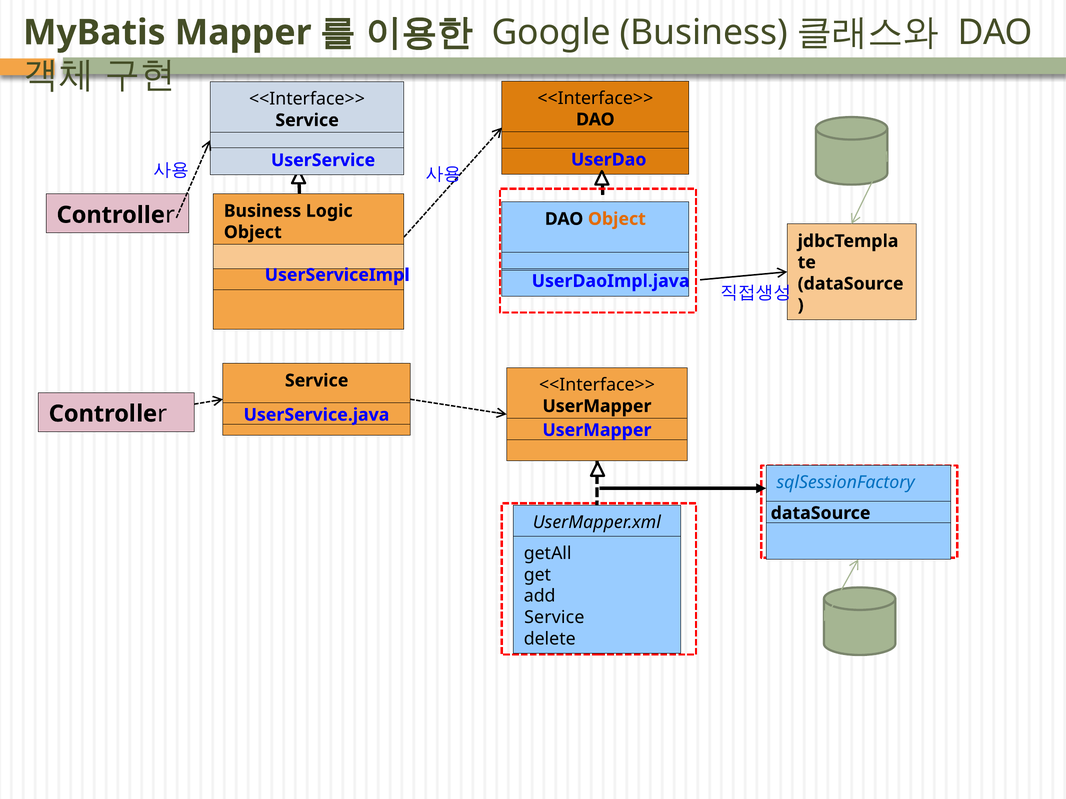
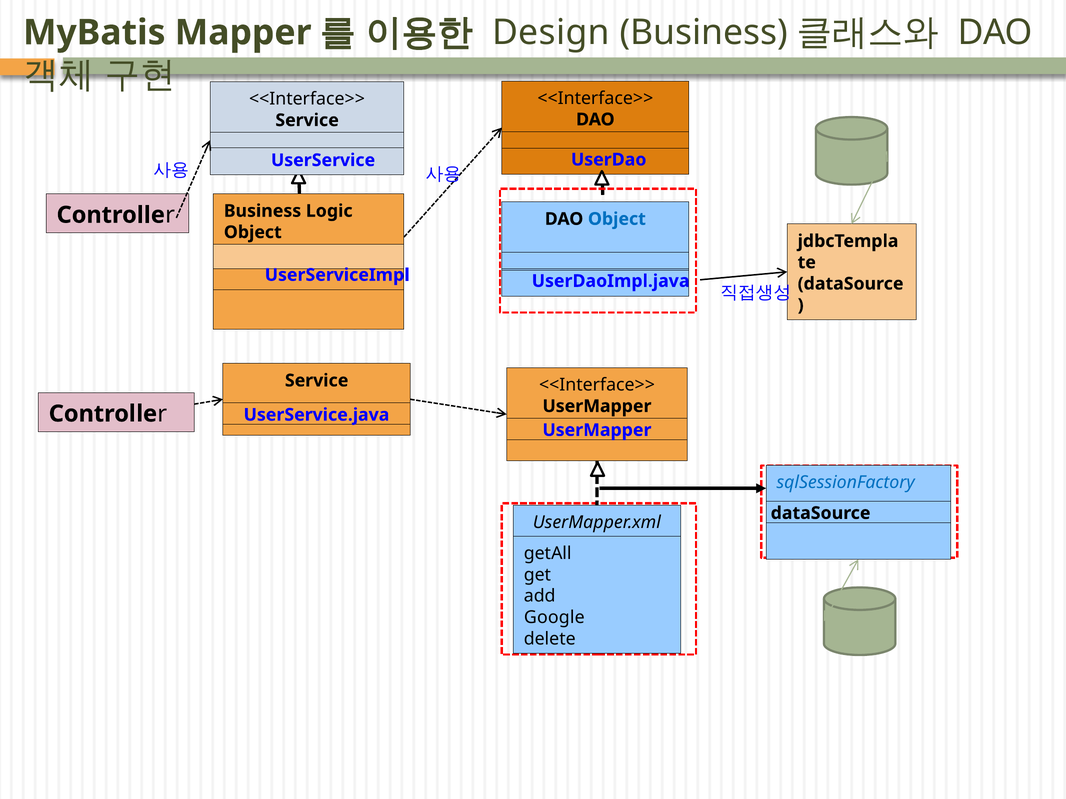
Google: Google -> Design (551, 33)
Object colour: orange -> blue (617, 219)
Service: Service -> Google (554, 618)
